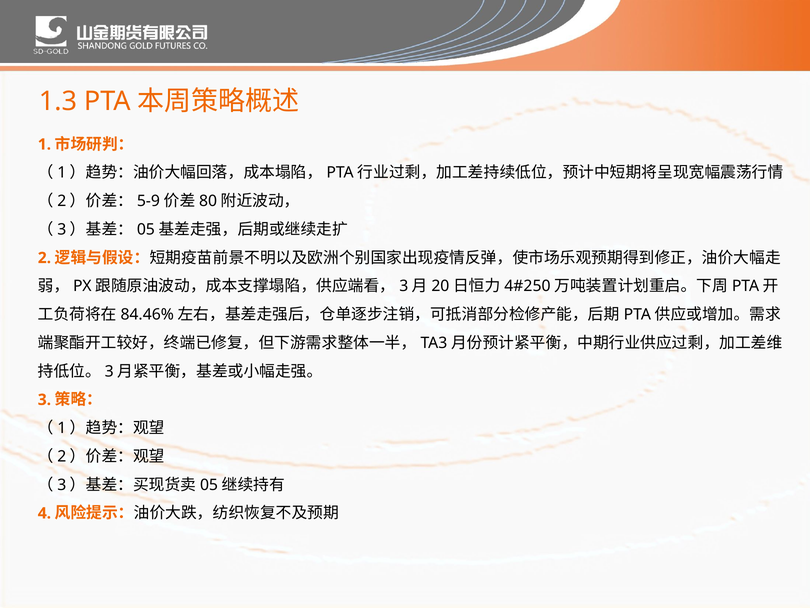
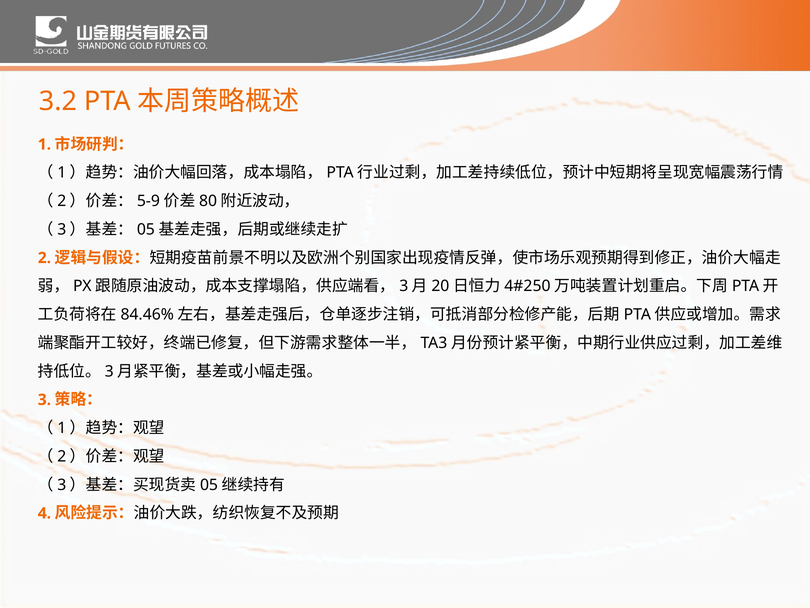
1.3: 1.3 -> 3.2 (58, 101)
